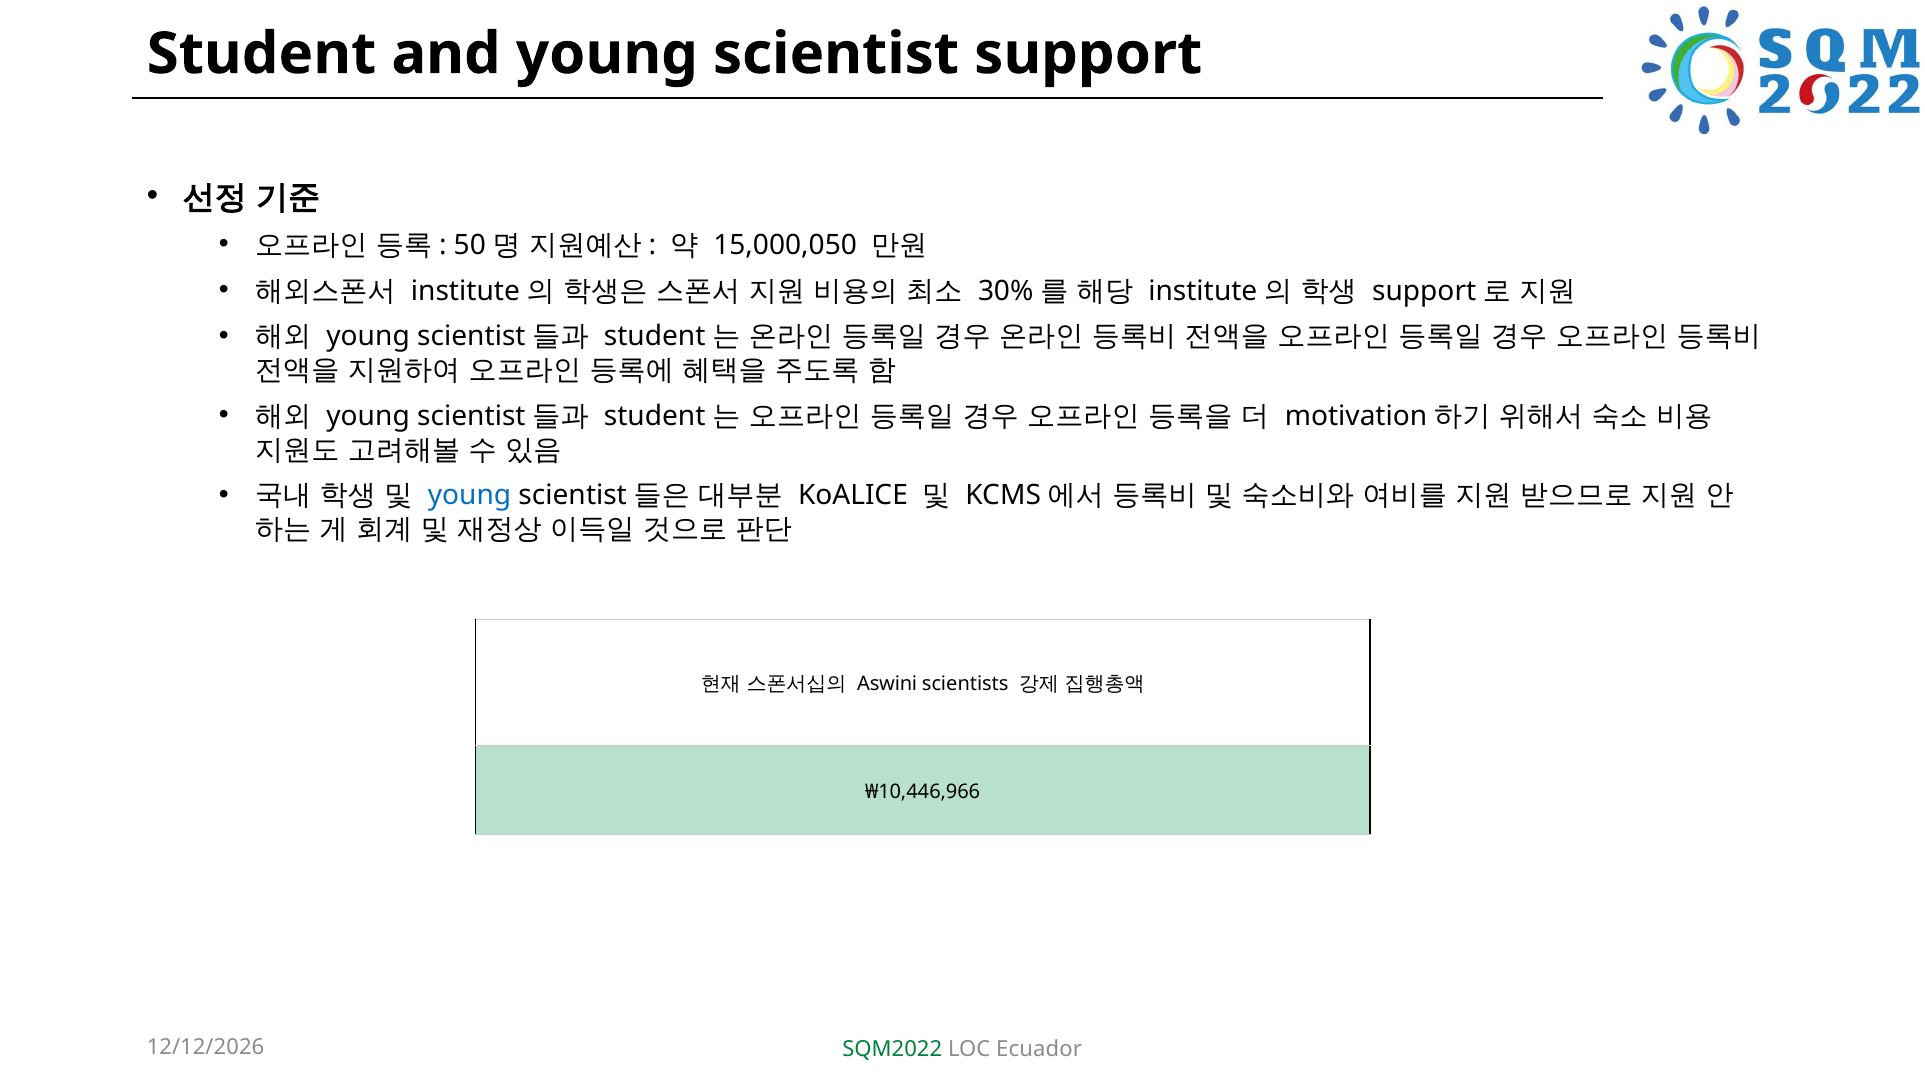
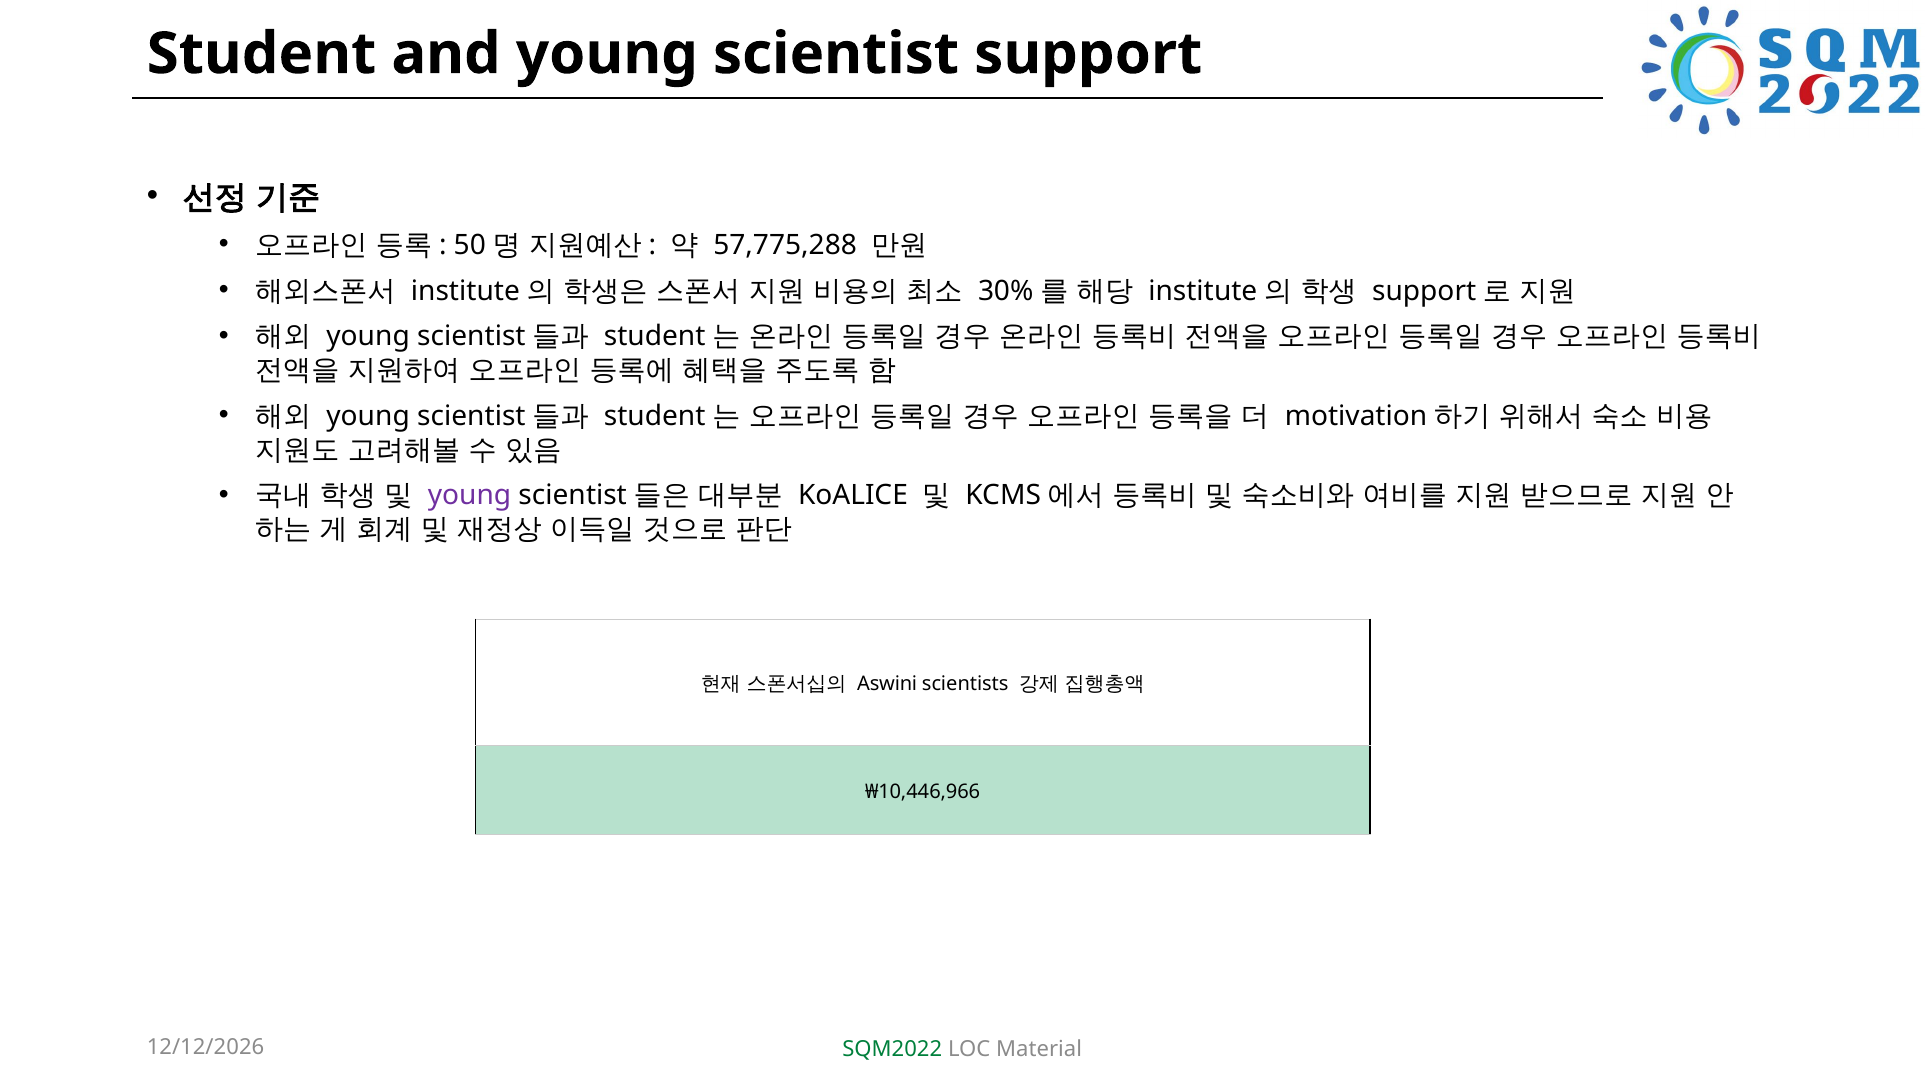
15,000,050: 15,000,050 -> 57,775,288 (785, 245)
young colour: blue -> purple (469, 495)
Ecuador: Ecuador -> Material (1039, 1049)
